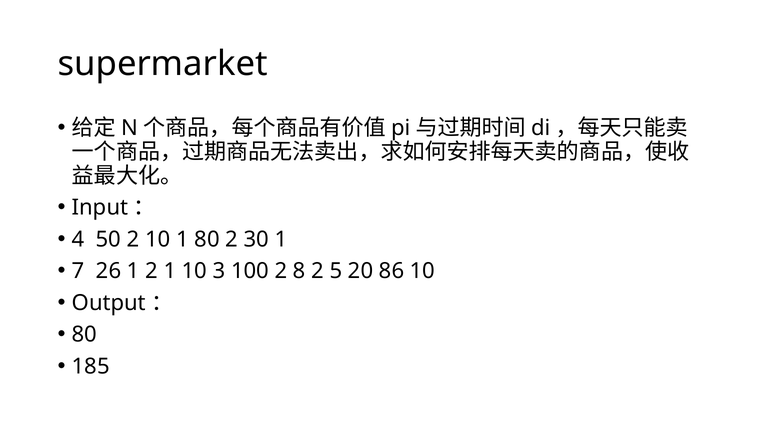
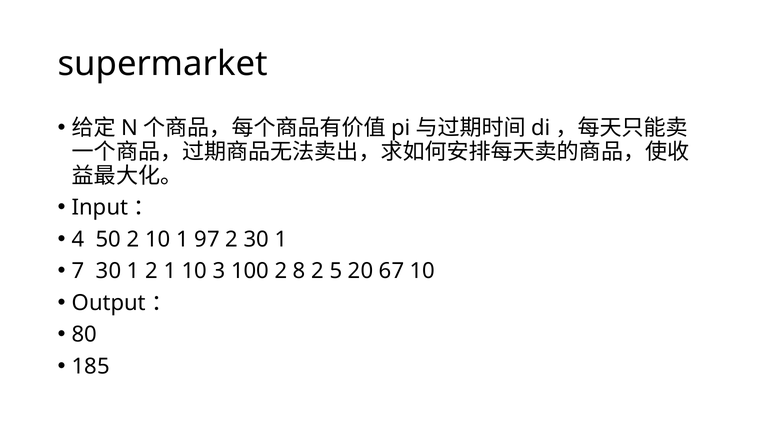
1 80: 80 -> 97 (207, 239)
7 26: 26 -> 30 (109, 271)
86: 86 -> 67 (392, 271)
